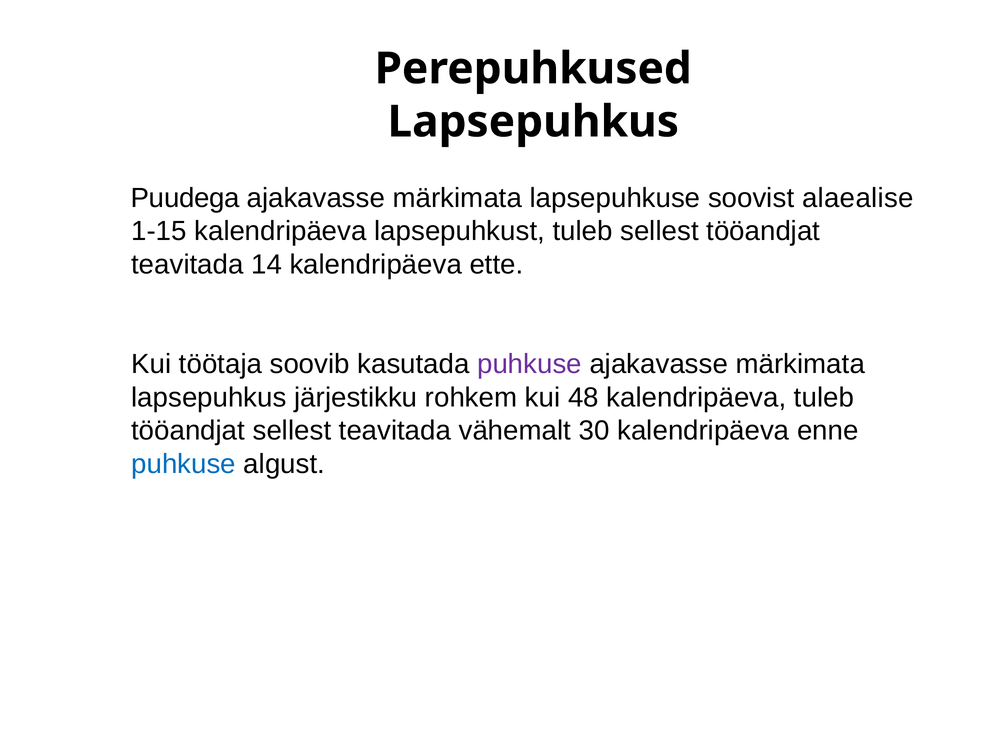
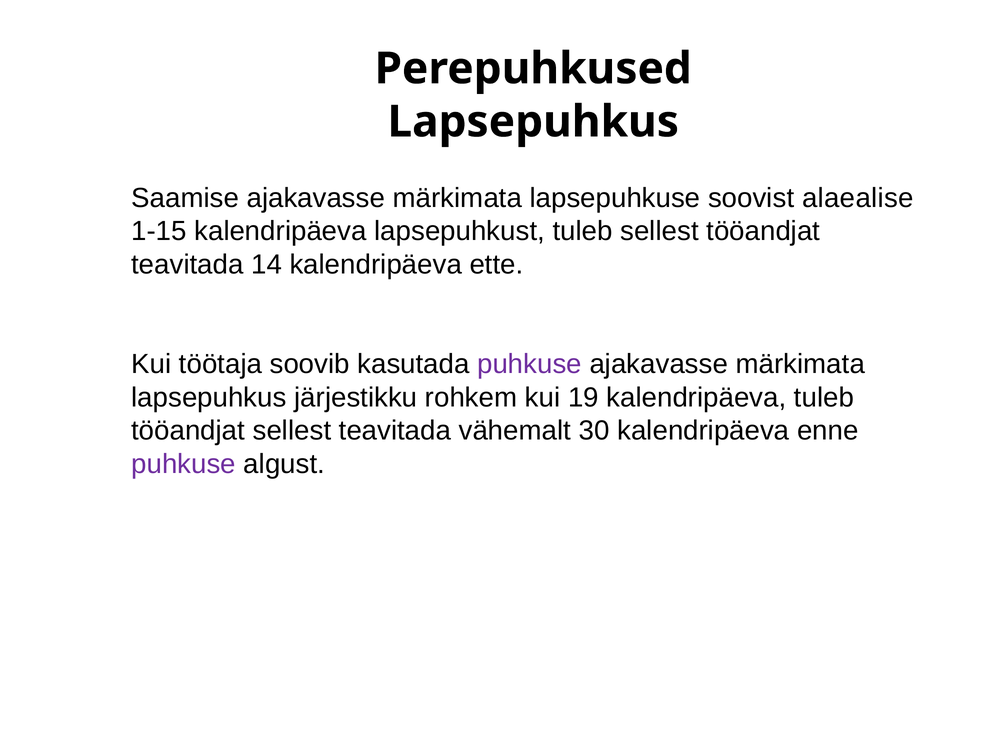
Puudega: Puudega -> Saamise (185, 198)
48: 48 -> 19 (583, 397)
puhkuse colour: blue -> purple (184, 463)
